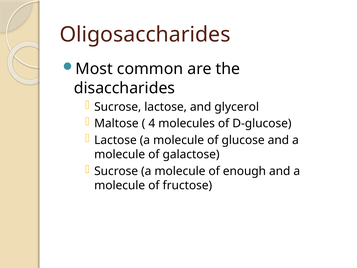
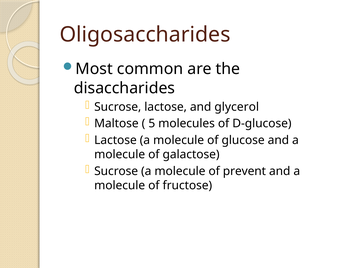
4: 4 -> 5 (152, 123)
enough: enough -> prevent (244, 171)
